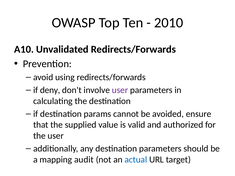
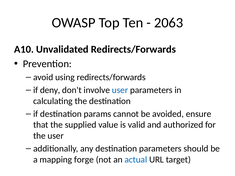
2010: 2010 -> 2063 (169, 23)
user colour: purple -> blue (120, 90)
audit: audit -> forge (84, 160)
